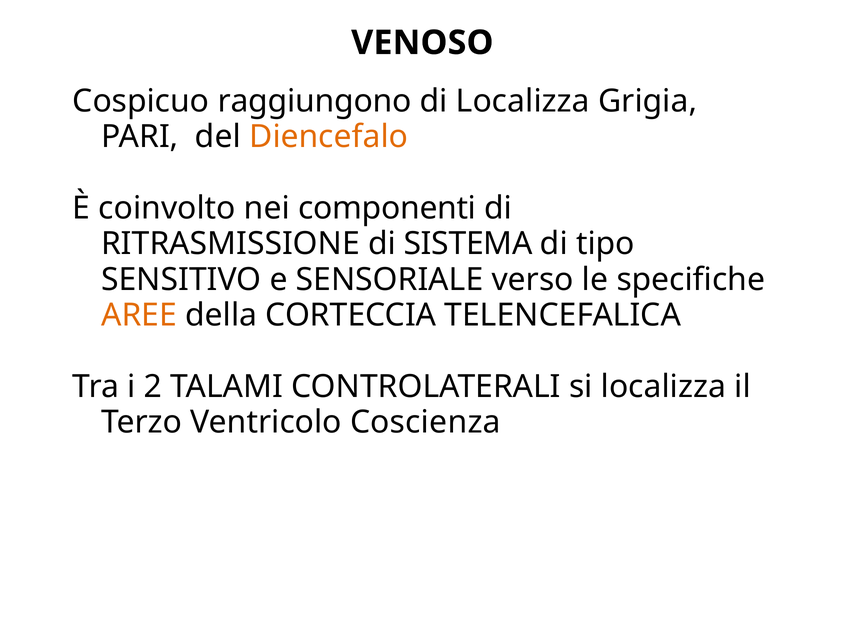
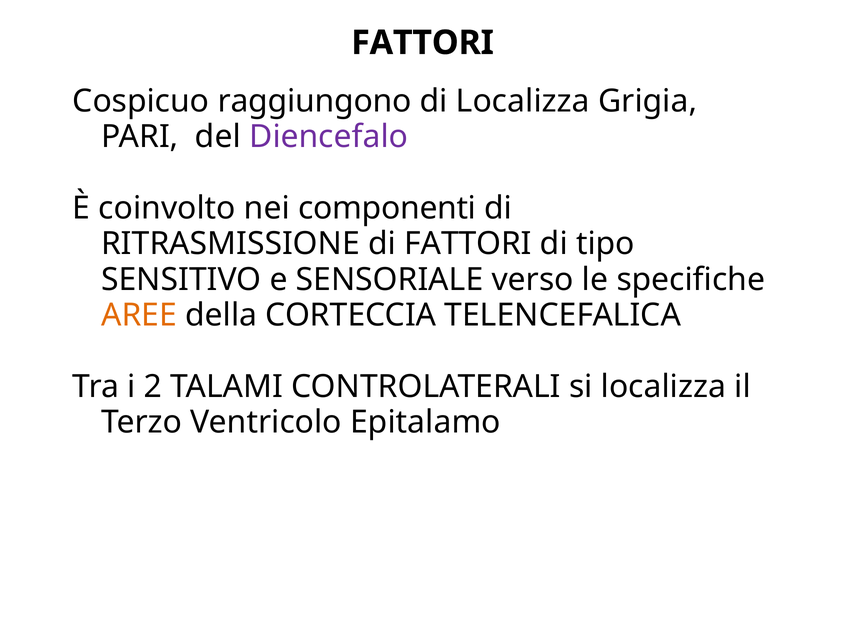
VENOSO: VENOSO -> FATTORI (423, 43)
Diencefalo colour: orange -> purple (329, 137)
di SISTEMA: SISTEMA -> FATTORI (468, 244)
Coscienza: Coscienza -> Epitalamo (425, 422)
